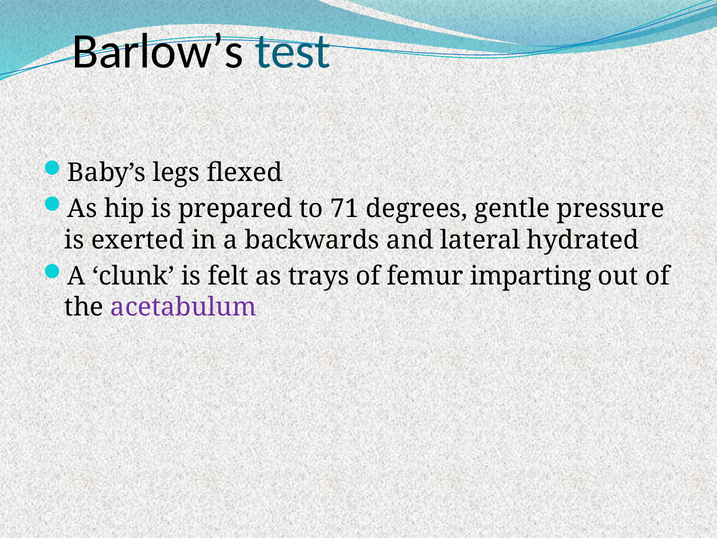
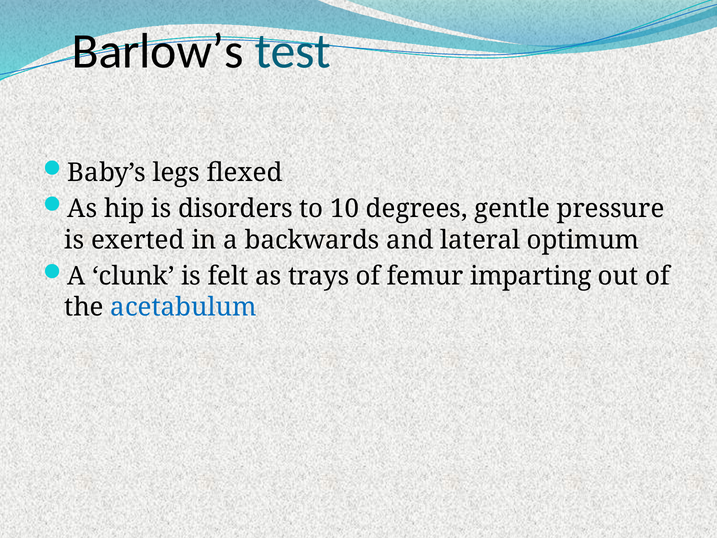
prepared: prepared -> disorders (235, 209)
71: 71 -> 10 (345, 209)
hydrated: hydrated -> optimum (583, 240)
acetabulum colour: purple -> blue (184, 307)
